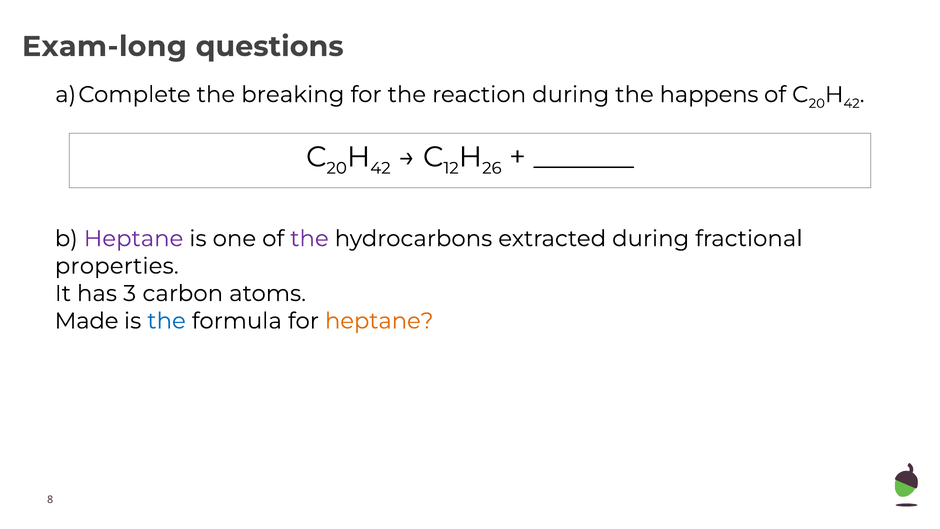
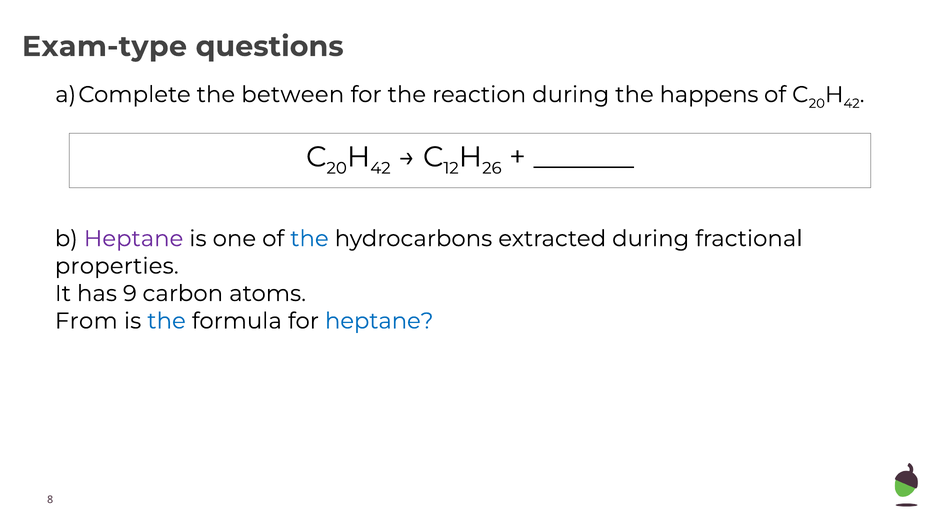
Exam-long: Exam-long -> Exam-type (104, 47)
breaking: breaking -> between (293, 95)
the colour: purple -> blue (309, 239)
3: 3 -> 9 (130, 293)
Made: Made -> From (86, 321)
heptane colour: orange -> blue (379, 321)
